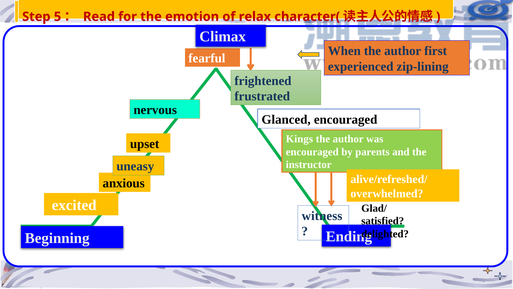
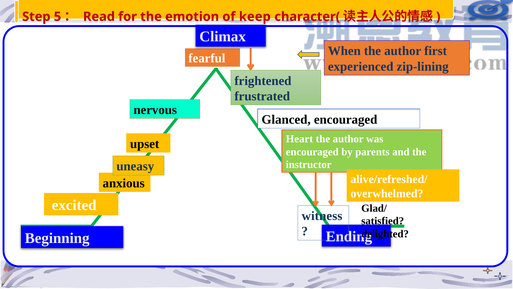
relax: relax -> keep (255, 17)
Kings: Kings -> Heart (299, 139)
